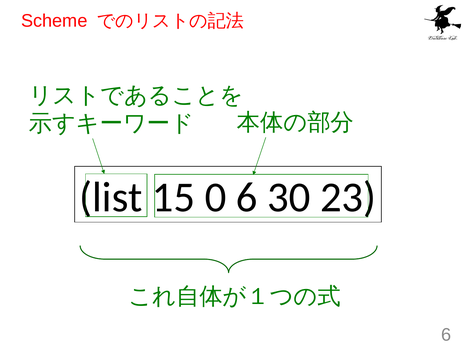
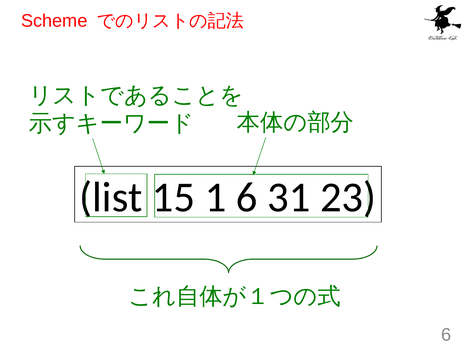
0: 0 -> 1 (216, 197)
30: 30 -> 31 (289, 197)
